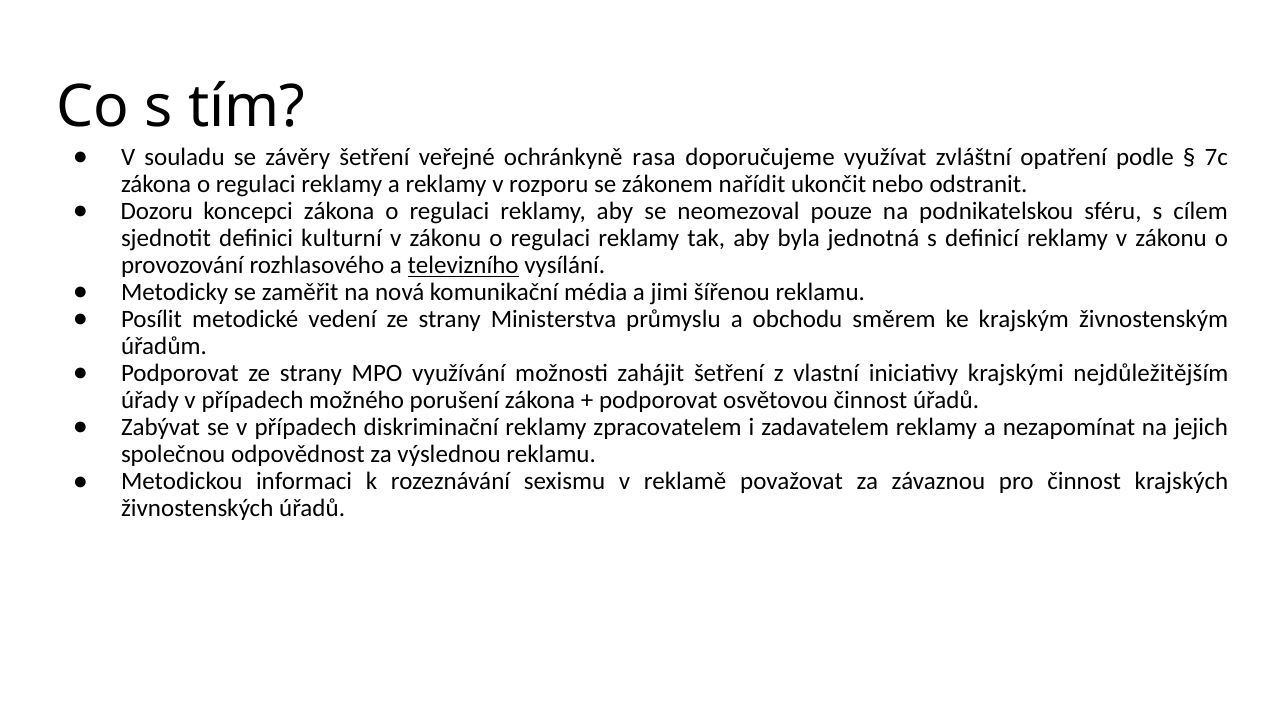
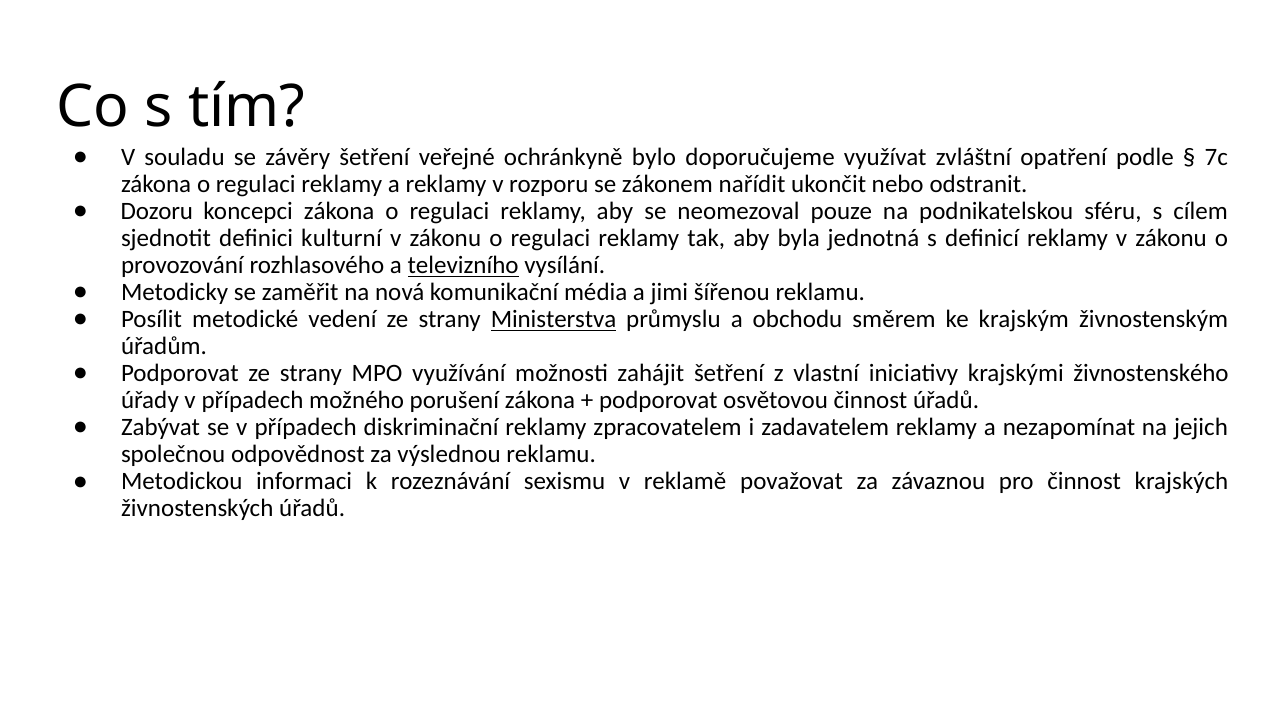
rasa: rasa -> bylo (654, 158)
Ministerstva underline: none -> present (554, 320)
nejdůležitějším: nejdůležitějším -> živnostenského (1151, 374)
